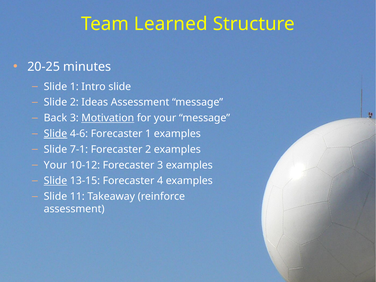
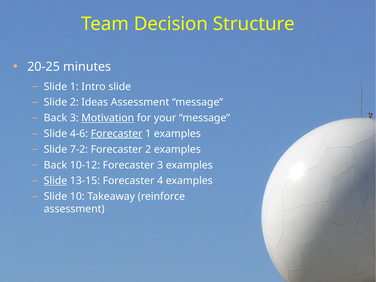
Learned: Learned -> Decision (171, 24)
Slide underline: present -> none (55, 134)
Forecaster underline: none -> present (117, 134)
7-1: 7-1 -> 7-2 (79, 149)
Your: Your -> Back (55, 165)
11: 11 -> 10 (77, 196)
